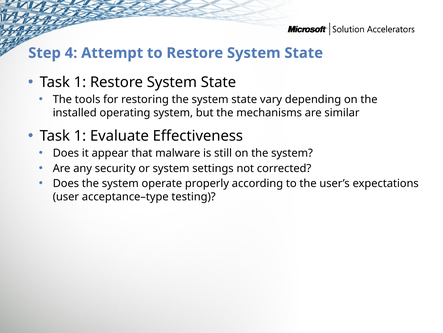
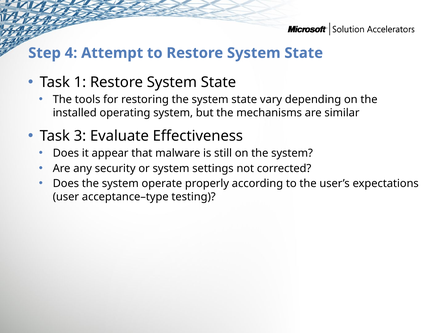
1: 1 -> 3 (80, 136)
